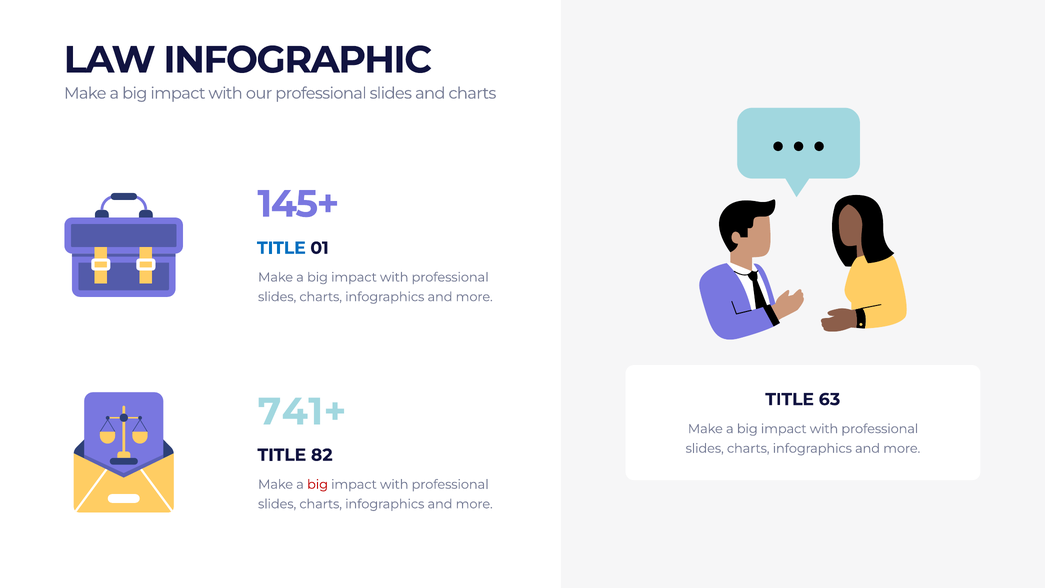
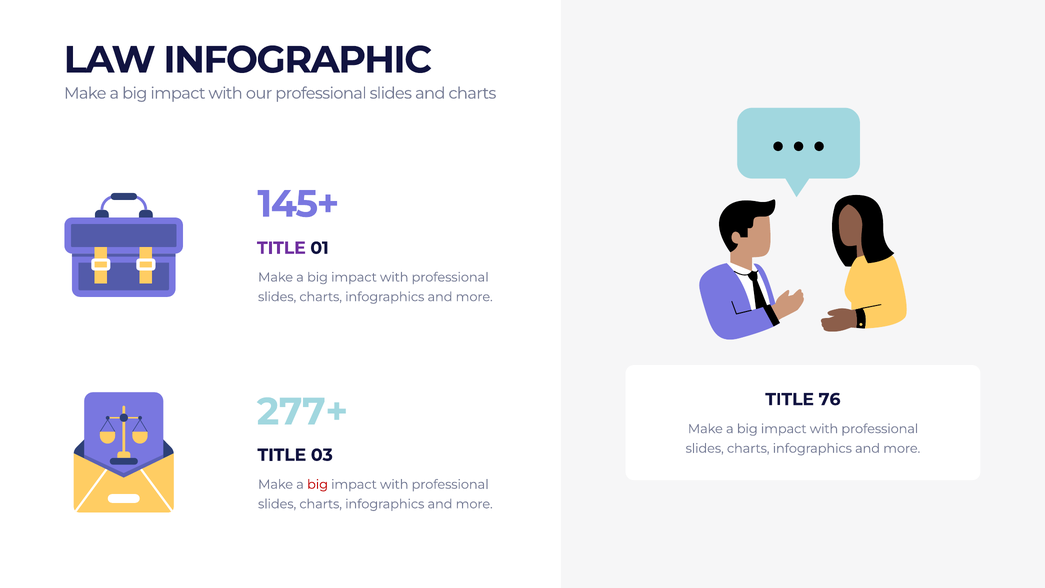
TITLE colour: blue -> purple (281, 248)
63: 63 -> 76 (830, 399)
741+: 741+ -> 277+ (302, 412)
82: 82 -> 03 (322, 455)
